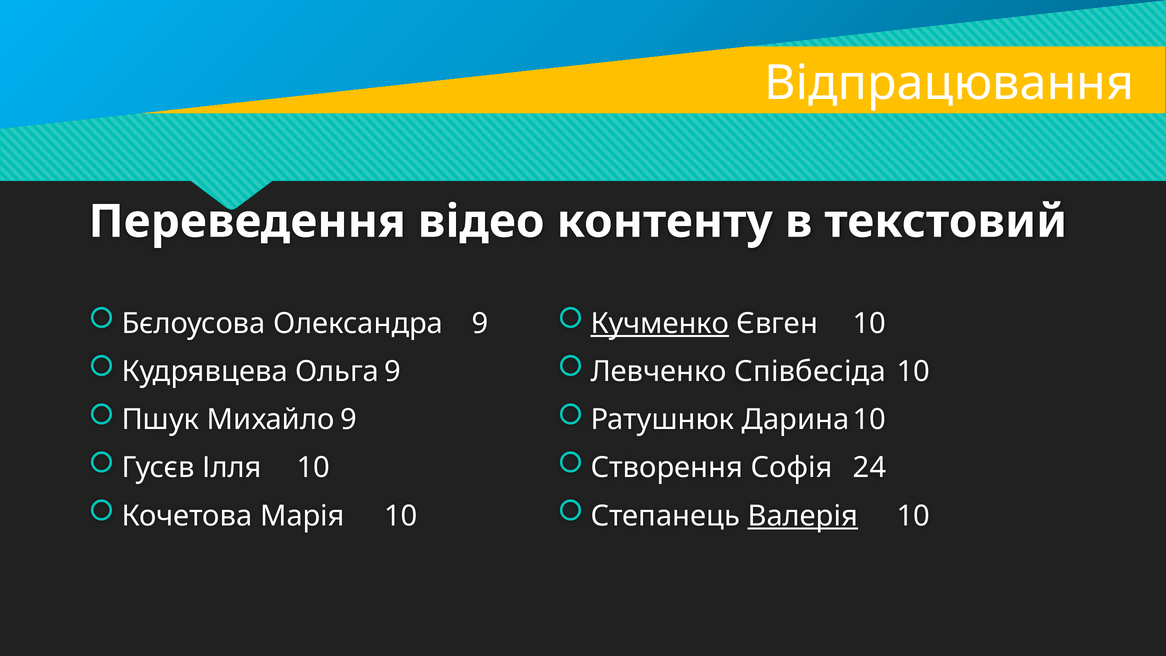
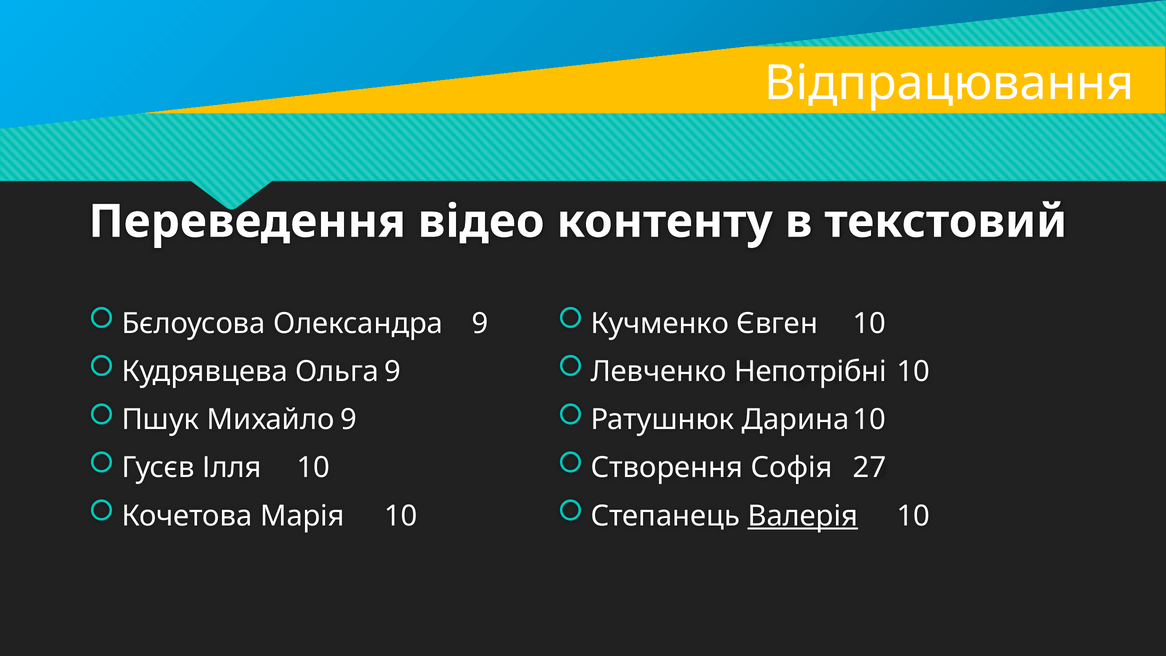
Кучменко underline: present -> none (660, 323)
Співбесіда: Співбесіда -> Непотрібні (810, 372)
24: 24 -> 27 (870, 468)
